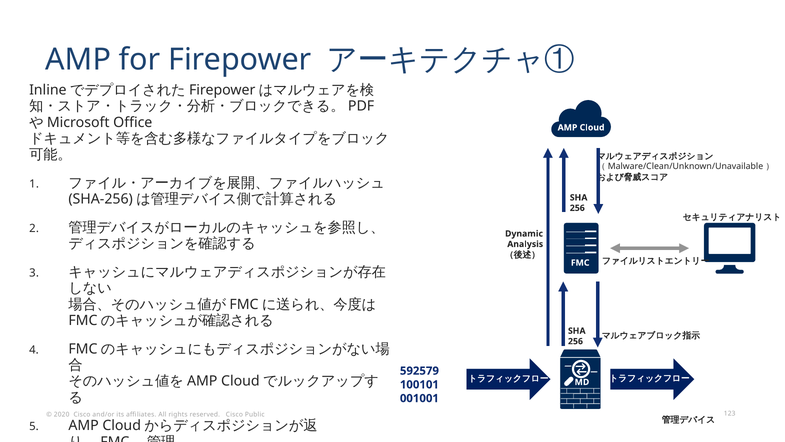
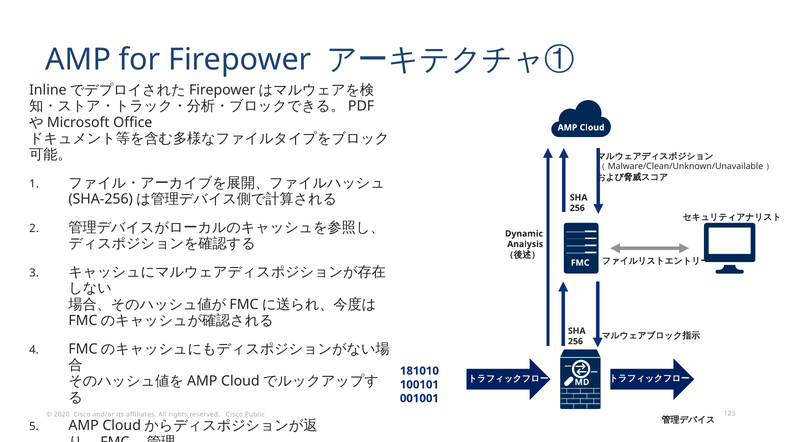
592579: 592579 -> 181010 (419, 371)
